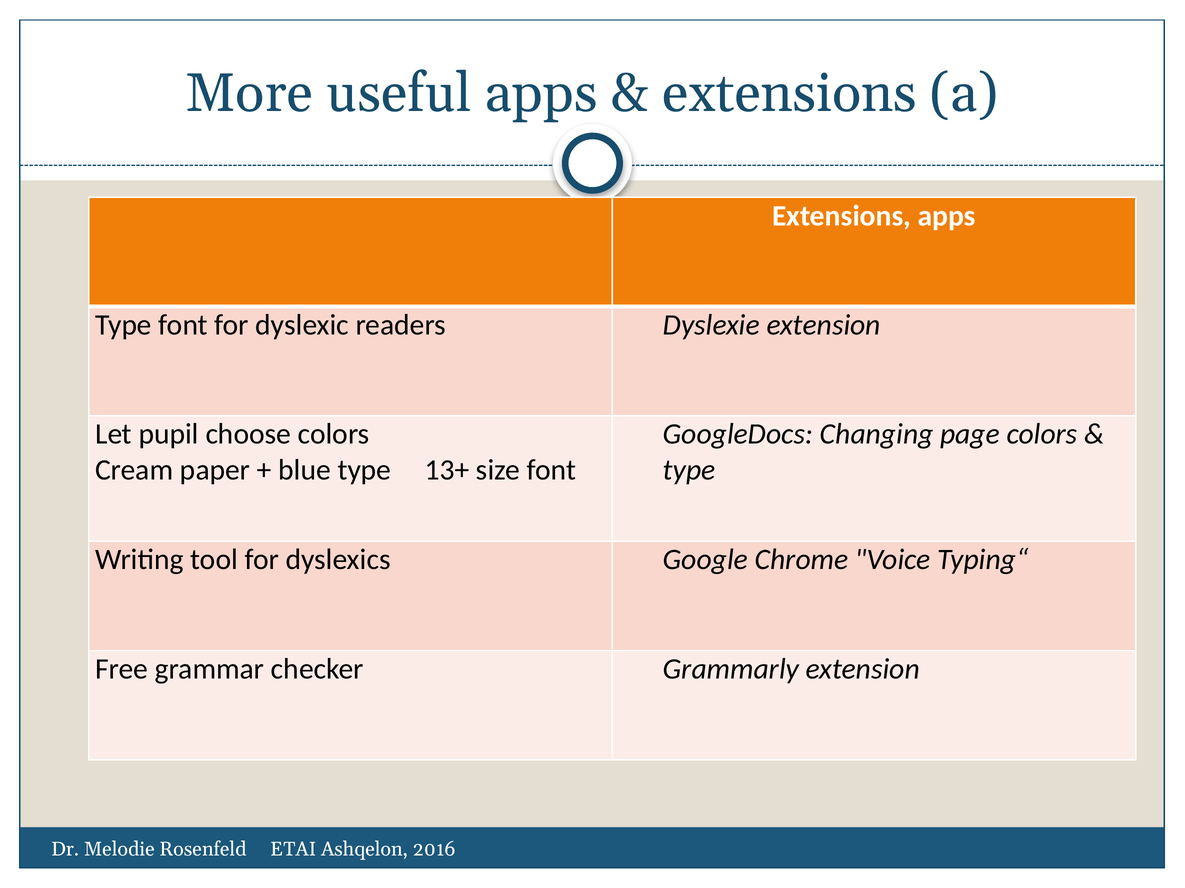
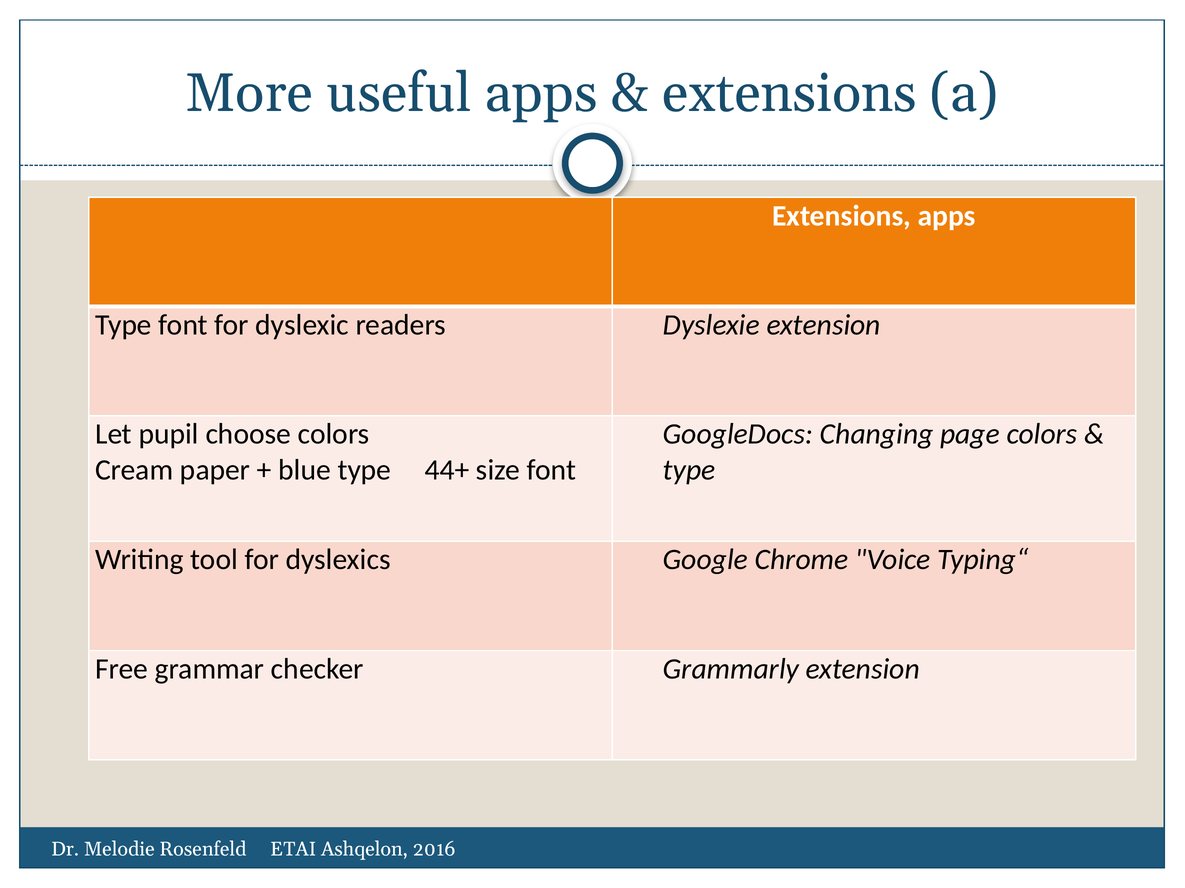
13+: 13+ -> 44+ (447, 471)
